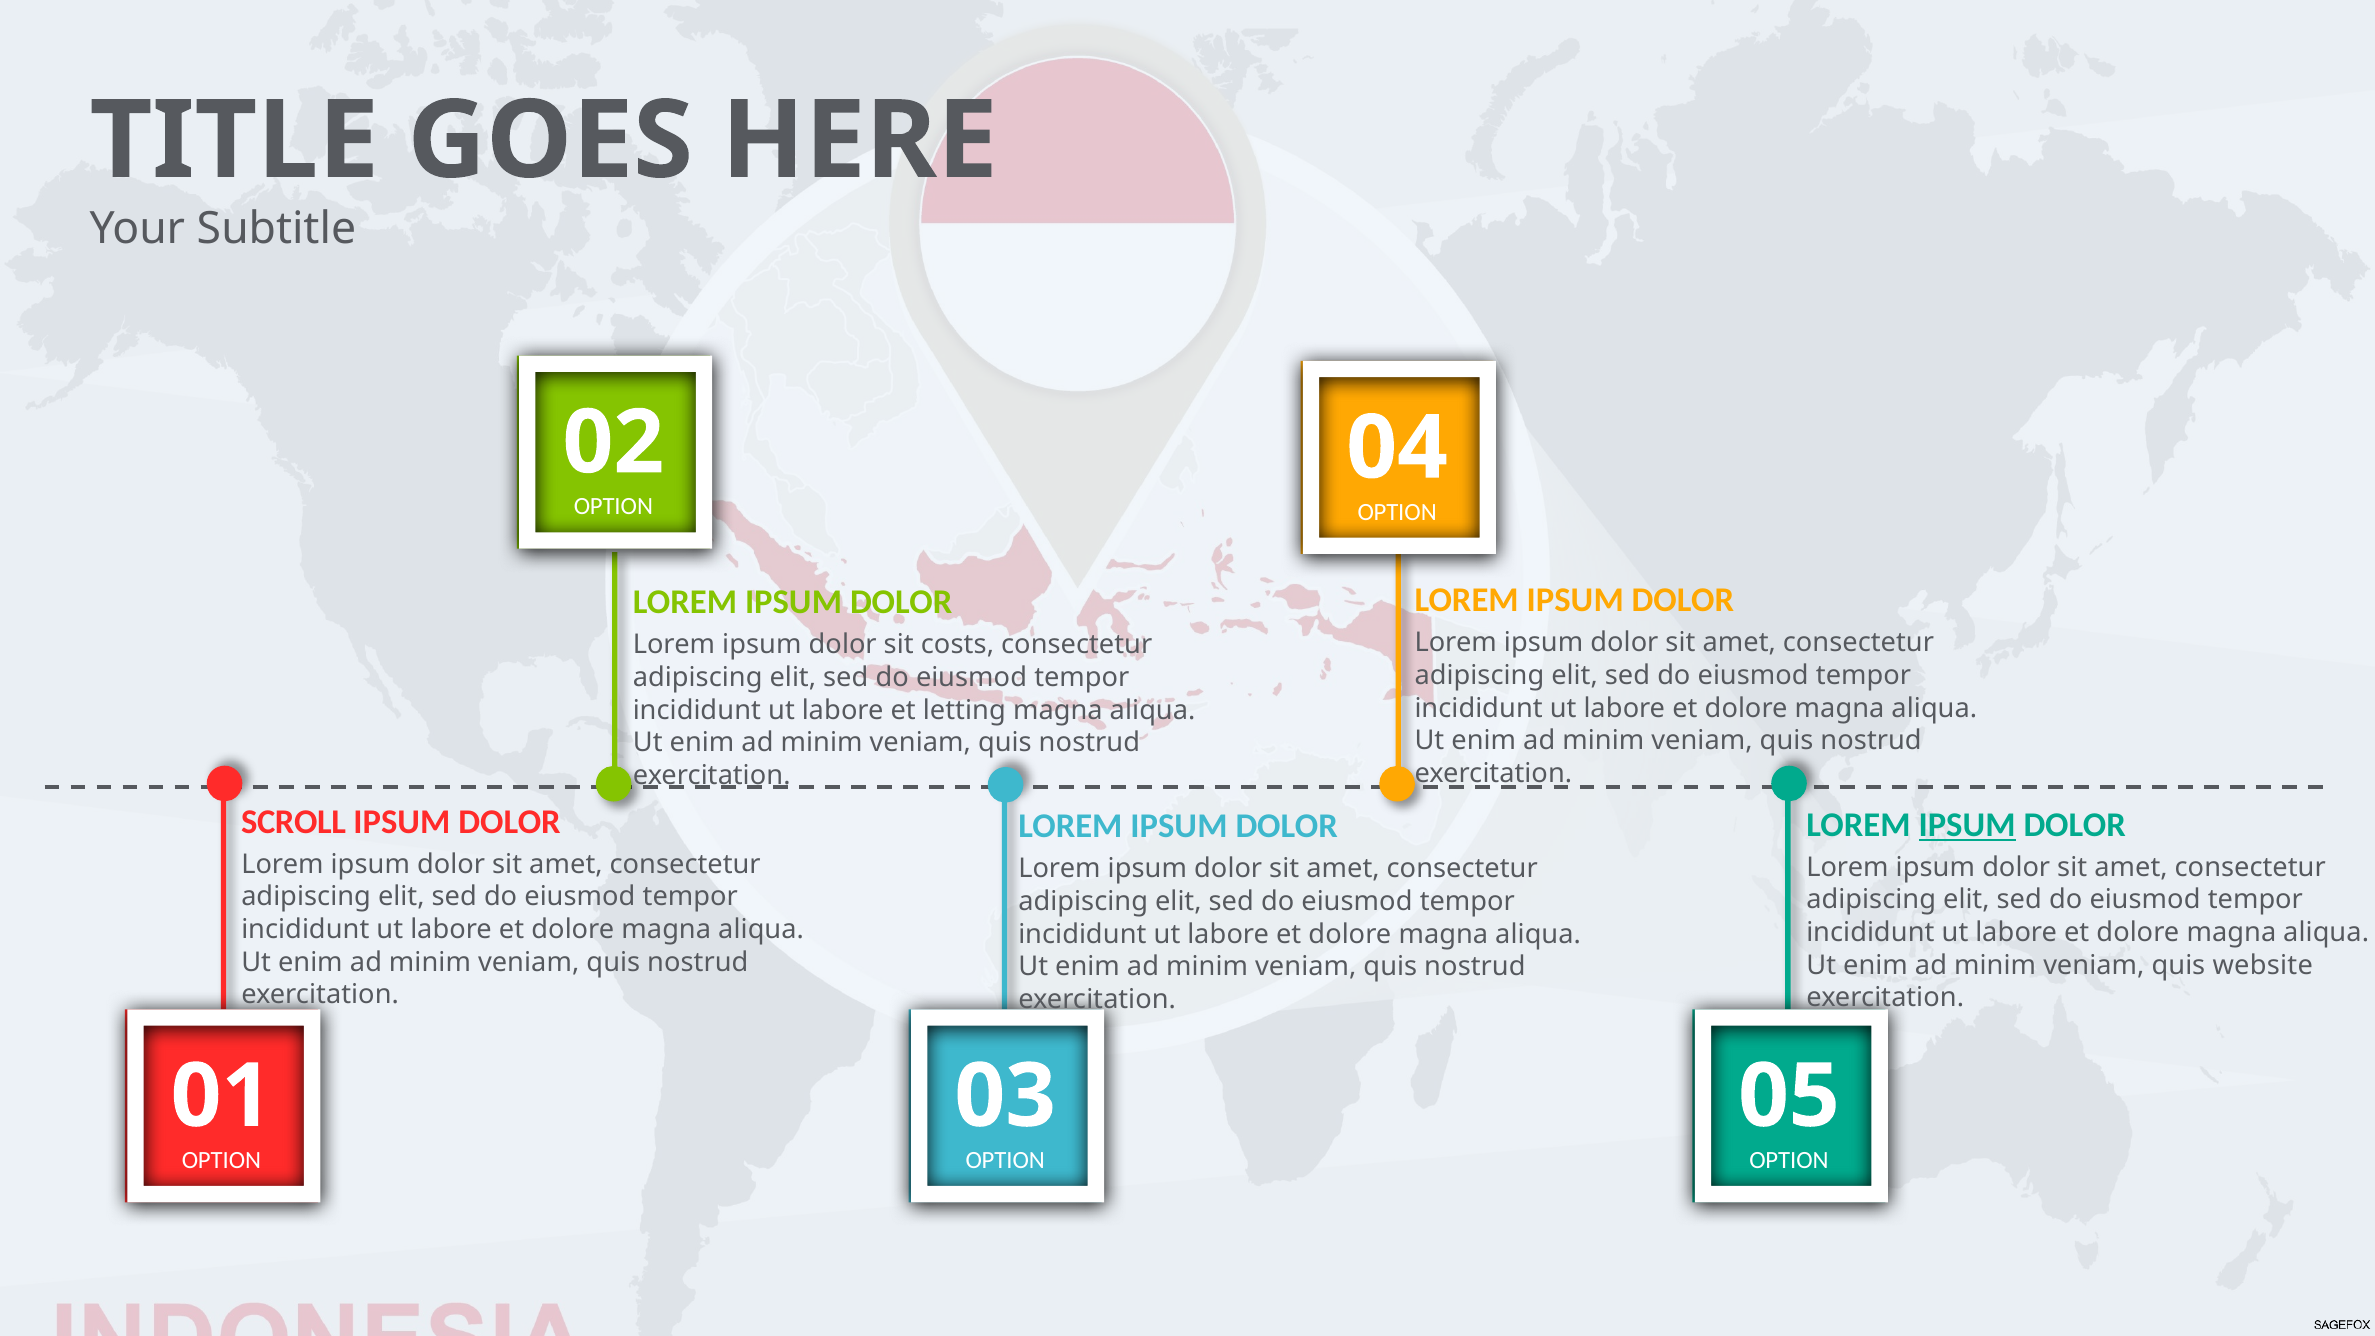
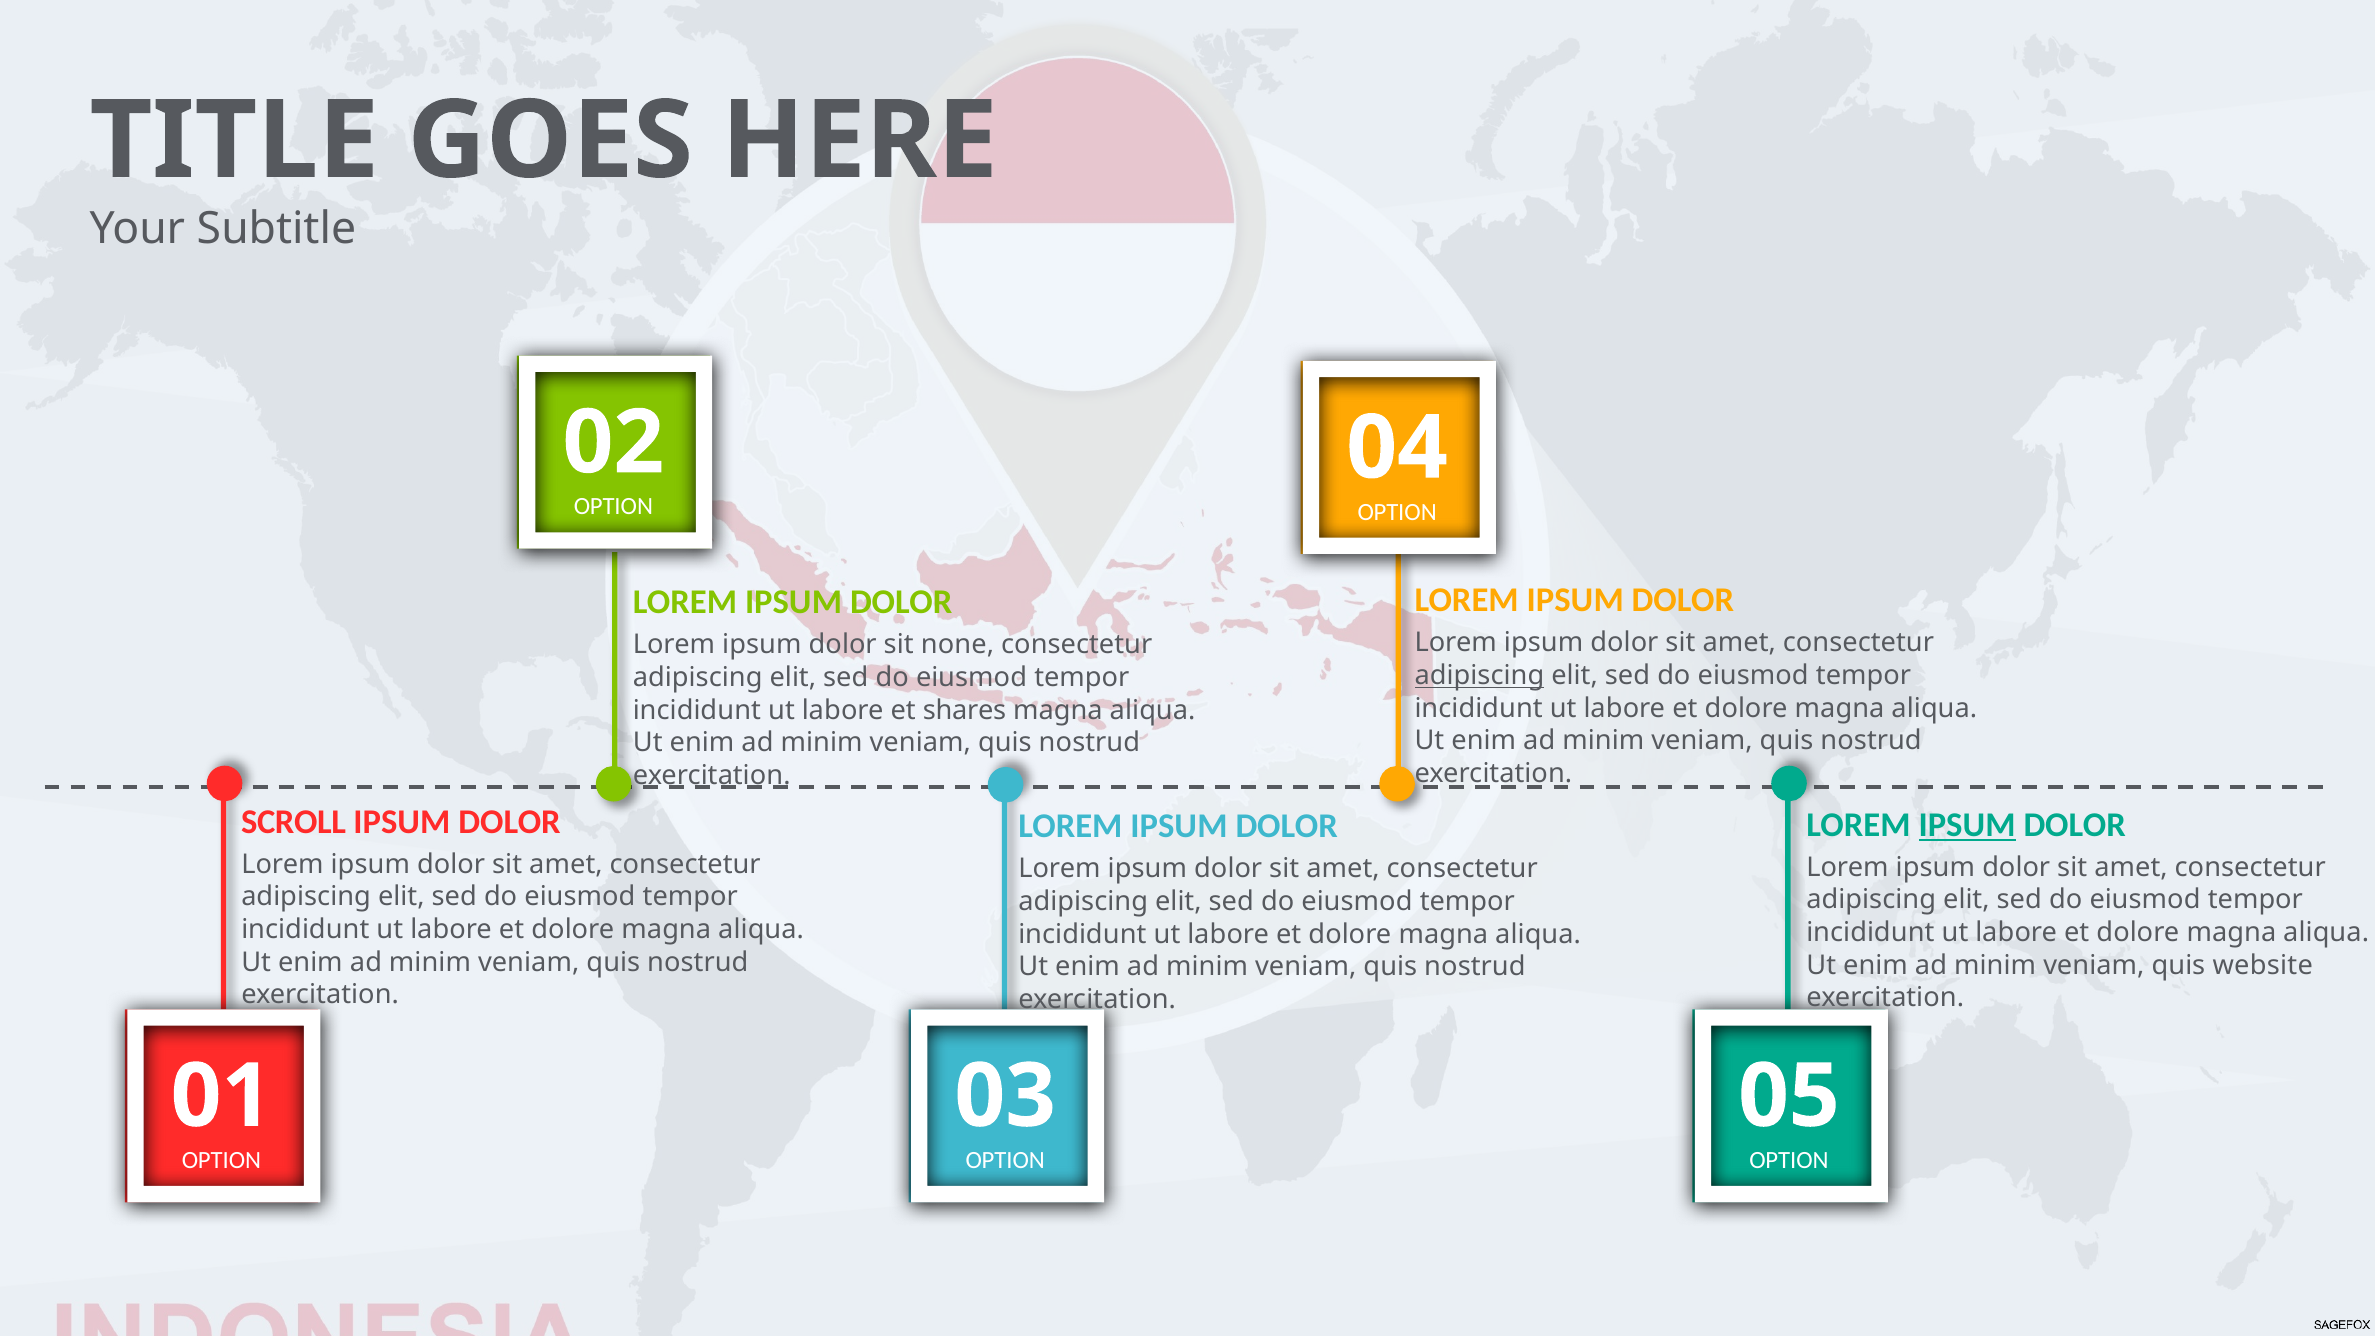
costs: costs -> none (957, 645)
adipiscing underline: none -> present (1479, 676)
letting: letting -> shares (964, 710)
